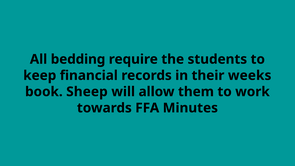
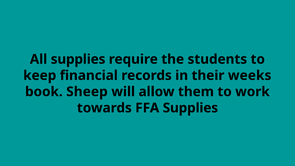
All bedding: bedding -> supplies (78, 59)
FFA Minutes: Minutes -> Supplies (190, 108)
